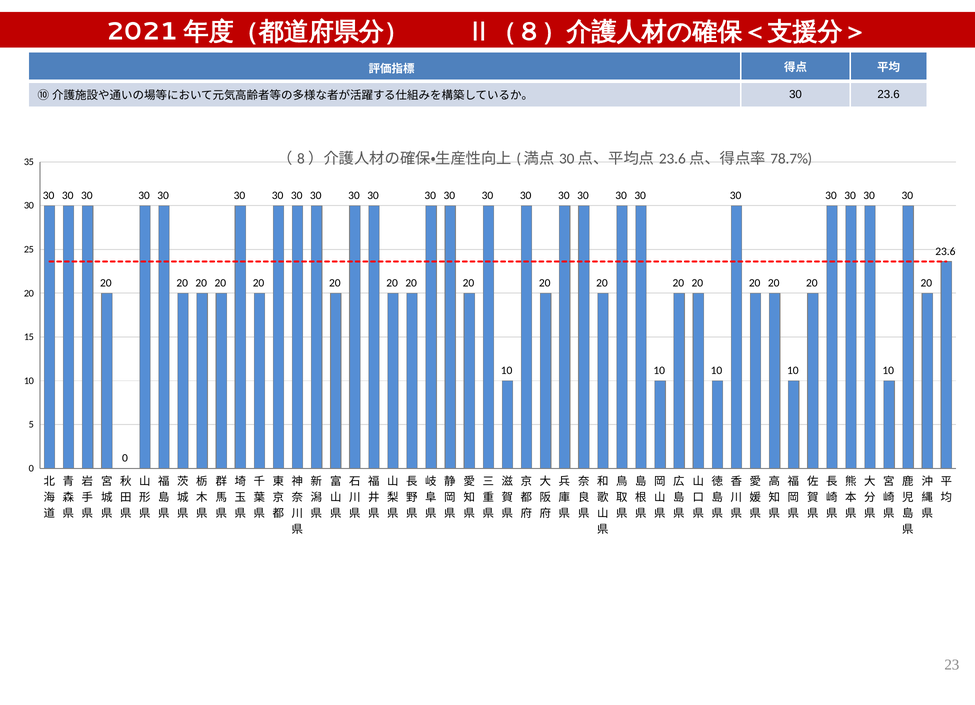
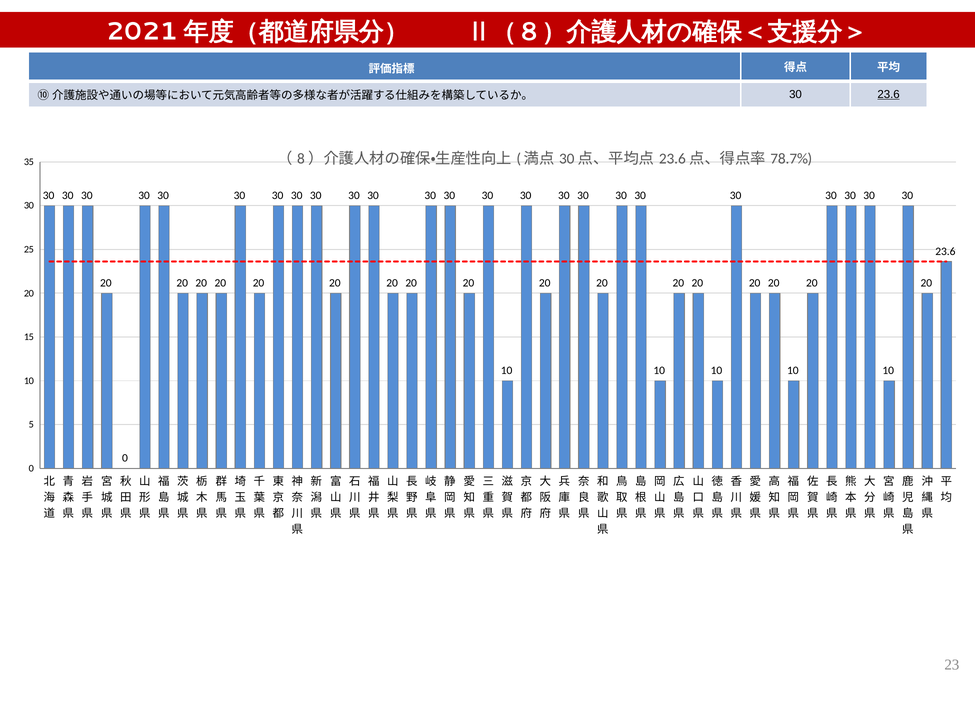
23.6 underline: none -> present (889, 94)
